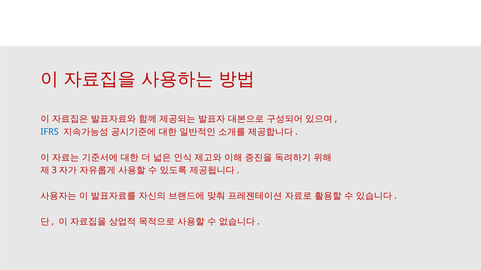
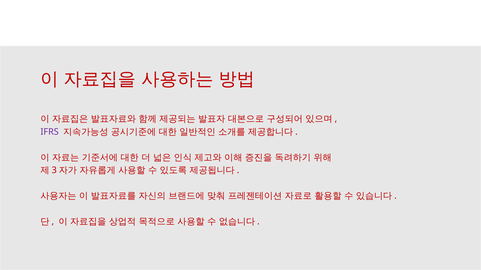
IFRS colour: blue -> purple (50, 132)
